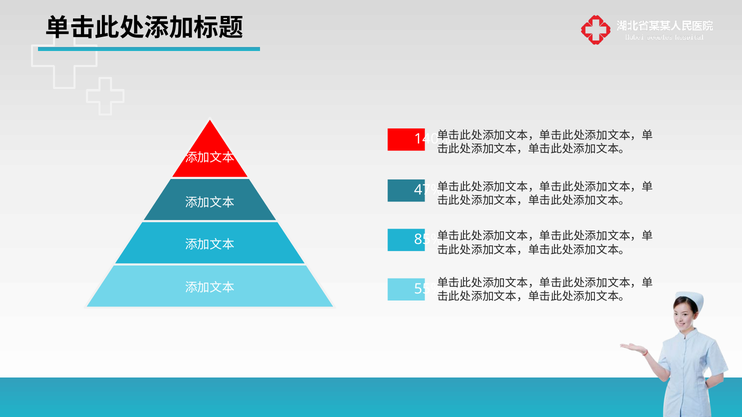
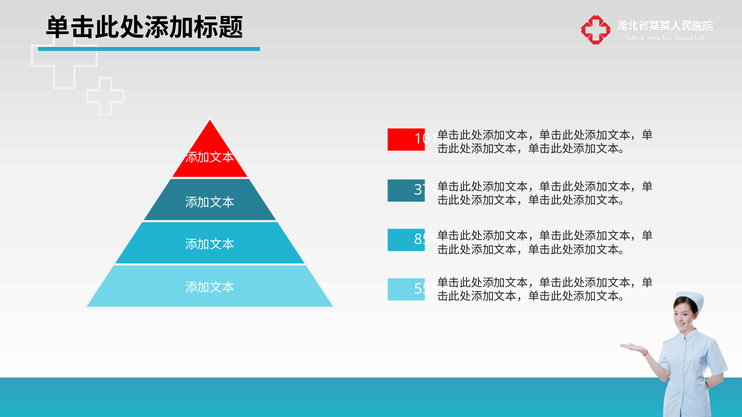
140%: 140% -> 101% (432, 139)
47%: 47% -> 37% (428, 190)
